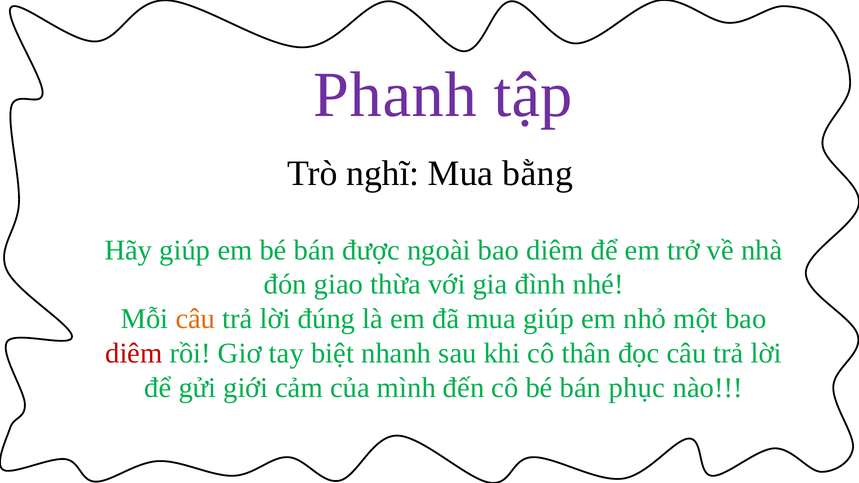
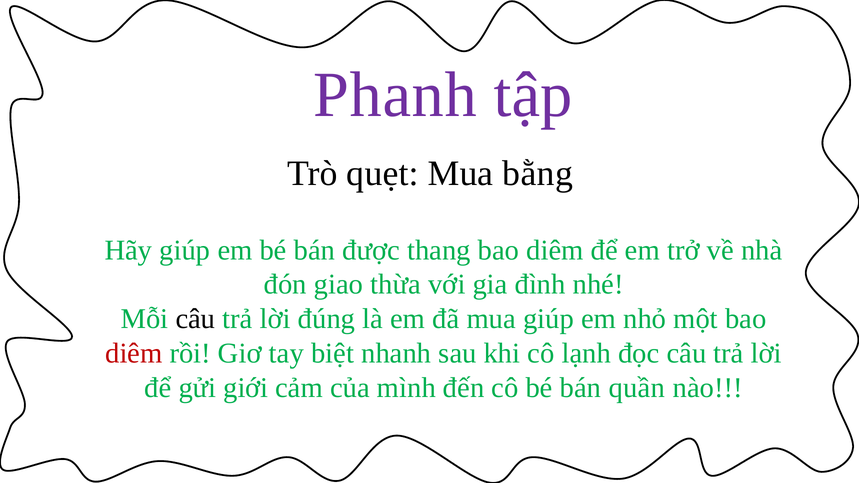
nghĩ: nghĩ -> quẹt (383, 174)
ngoài: ngoài -> thang (439, 250)
câu colour: orange -> black (195, 319)
thân: thân -> lạnh (586, 353)
phục: phục -> quần (637, 388)
